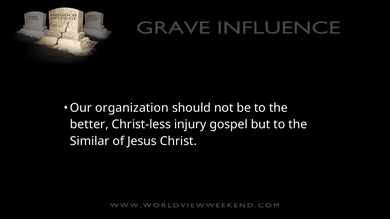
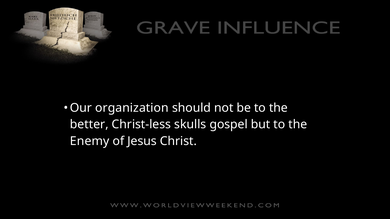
injury: injury -> skulls (190, 125)
Similar: Similar -> Enemy (90, 141)
